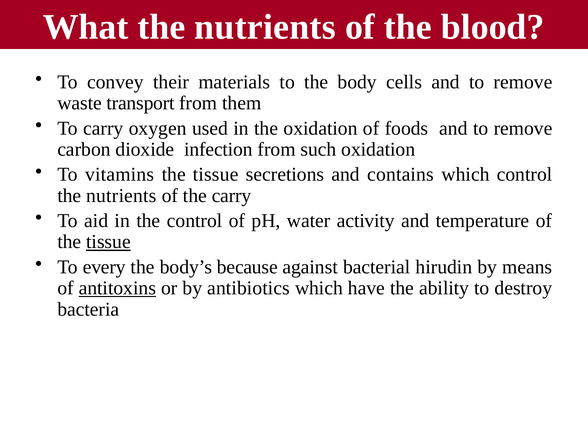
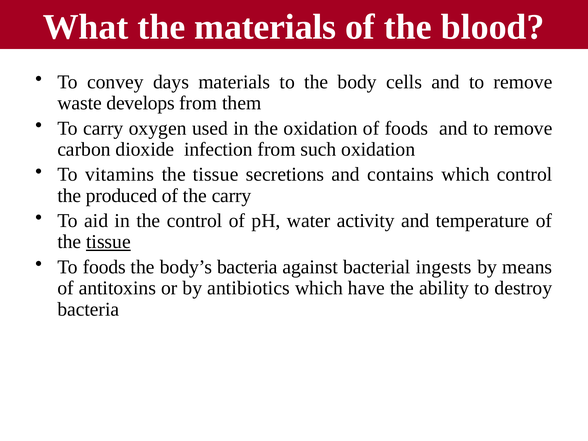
What the nutrients: nutrients -> materials (265, 27)
their: their -> days (171, 82)
transport: transport -> develops (141, 103)
nutrients: nutrients -> produced (122, 196)
To every: every -> foods (104, 267)
body’s because: because -> bacteria (247, 267)
hirudin: hirudin -> ingests (444, 267)
antitoxins underline: present -> none (117, 288)
